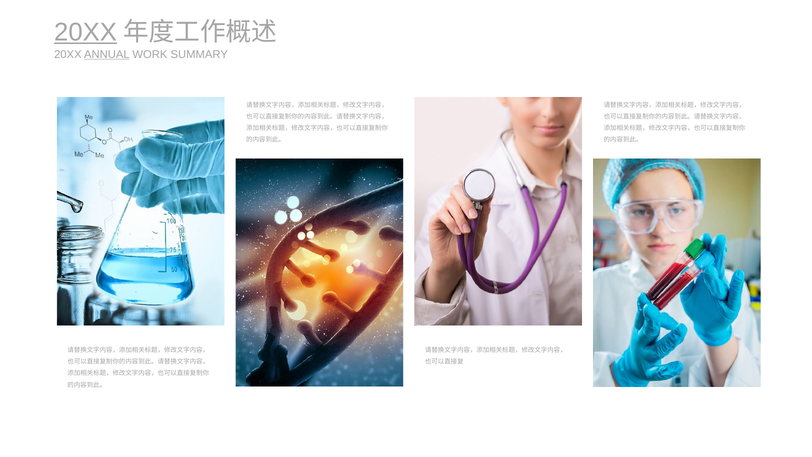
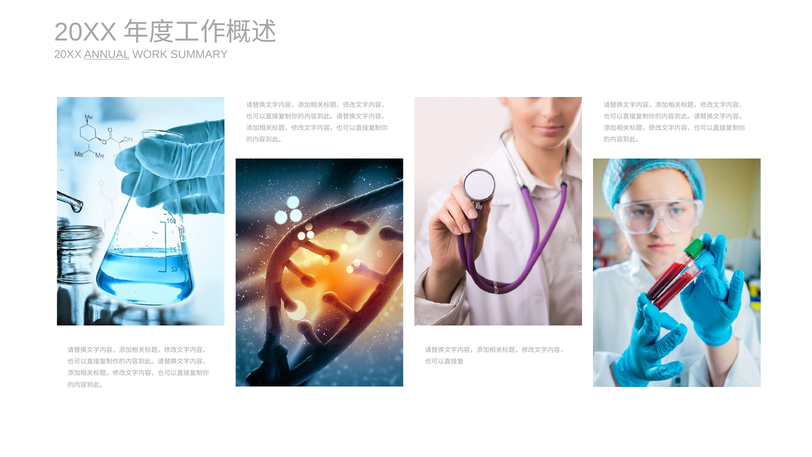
20XX underline: present -> none (85, 32)
